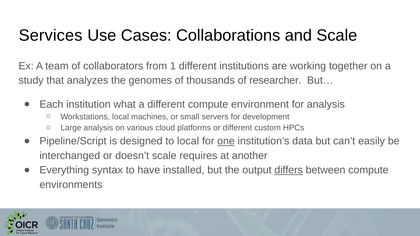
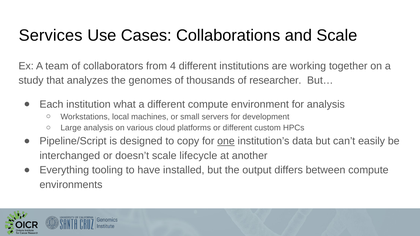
1: 1 -> 4 (173, 66)
to local: local -> copy (188, 141)
requires: requires -> lifecycle (198, 156)
syntax: syntax -> tooling (107, 170)
differs underline: present -> none (289, 170)
